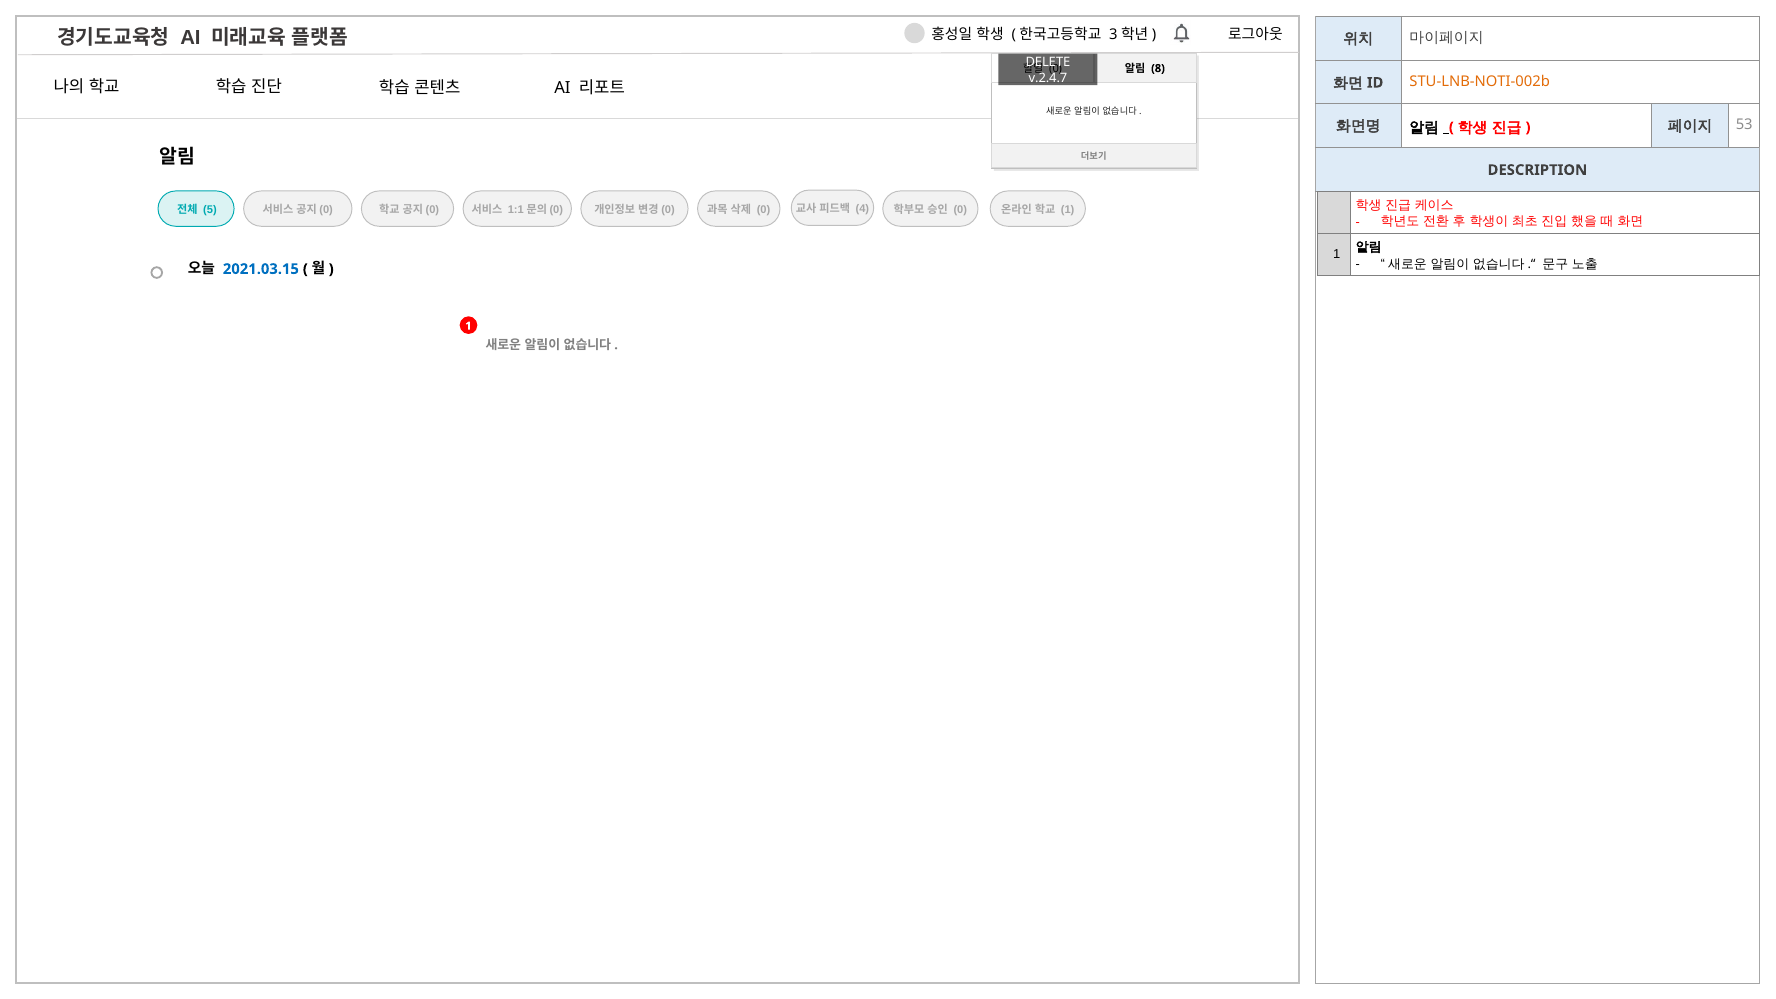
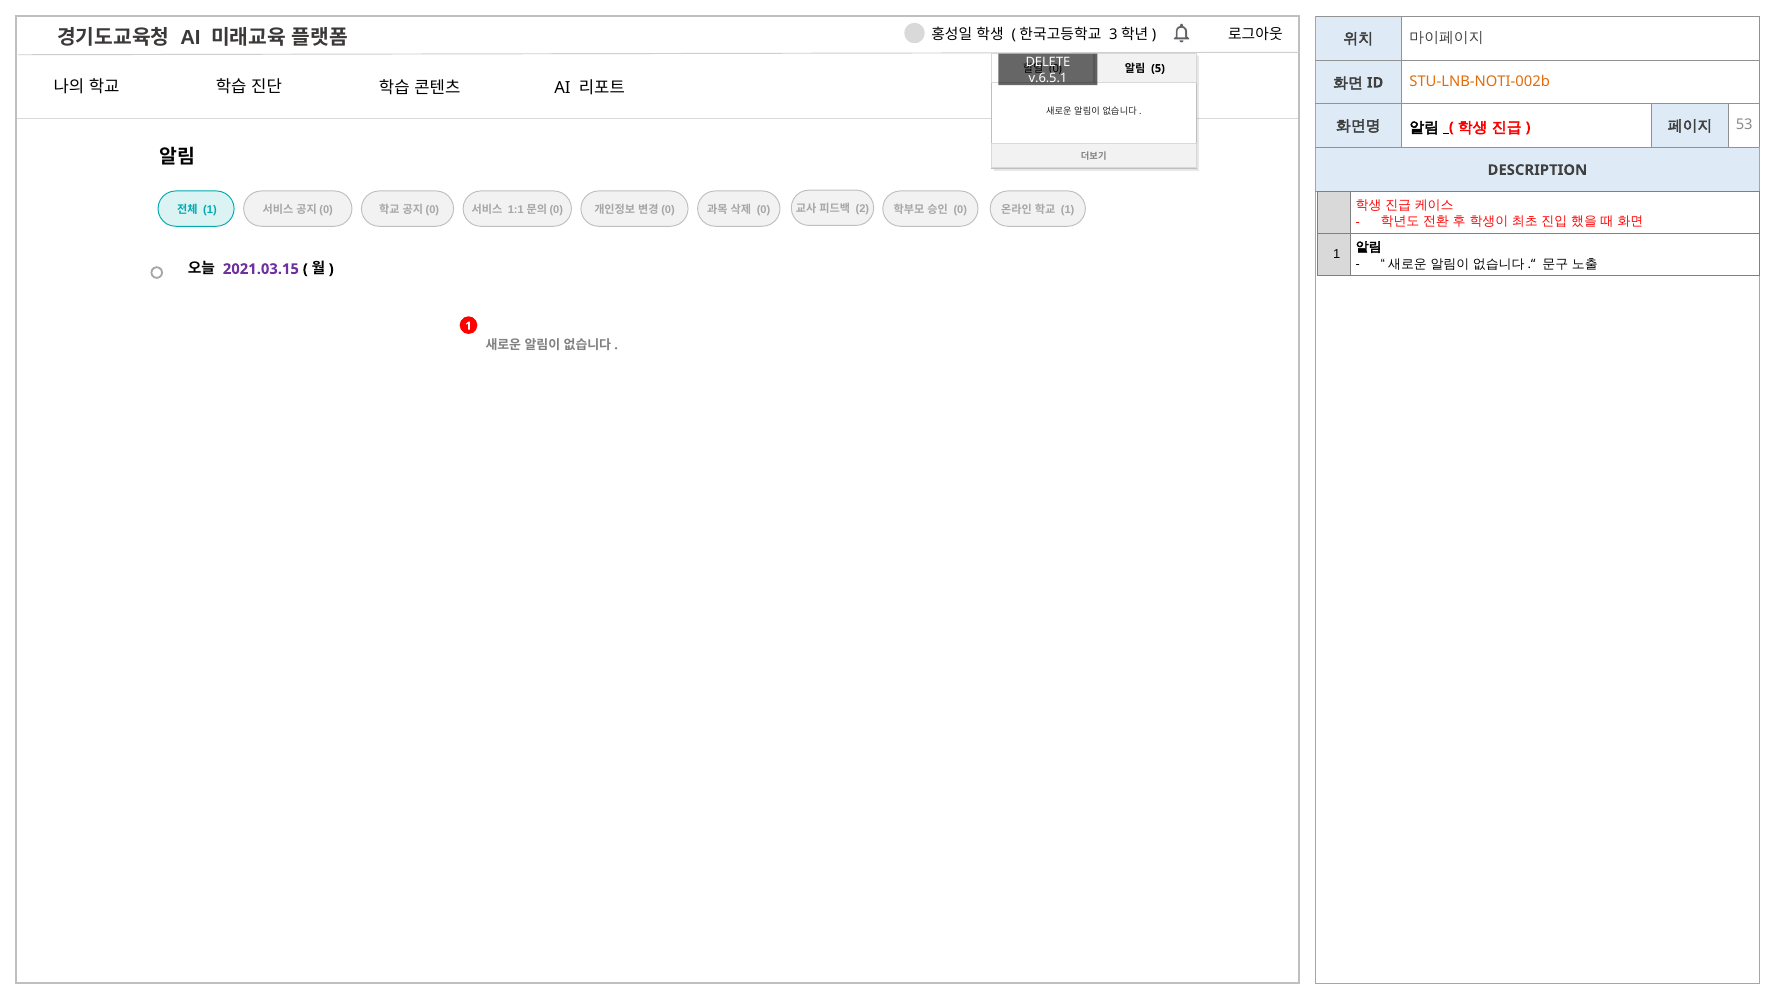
8: 8 -> 5 (1158, 68)
v.2.4.7: v.2.4.7 -> v.6.5.1 (1048, 78)
4: 4 -> 2 (862, 209)
5: 5 -> 1 (210, 210)
2021.03.15 colour: blue -> purple (261, 269)
